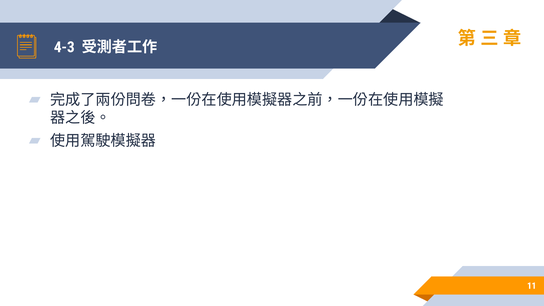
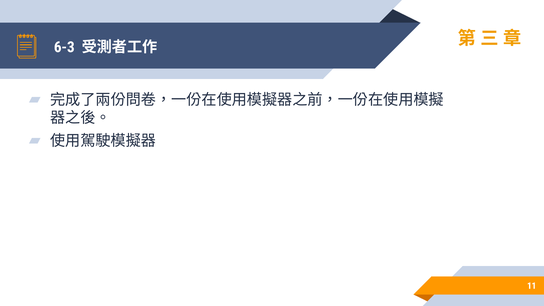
4-3: 4-3 -> 6-3 (64, 47)
